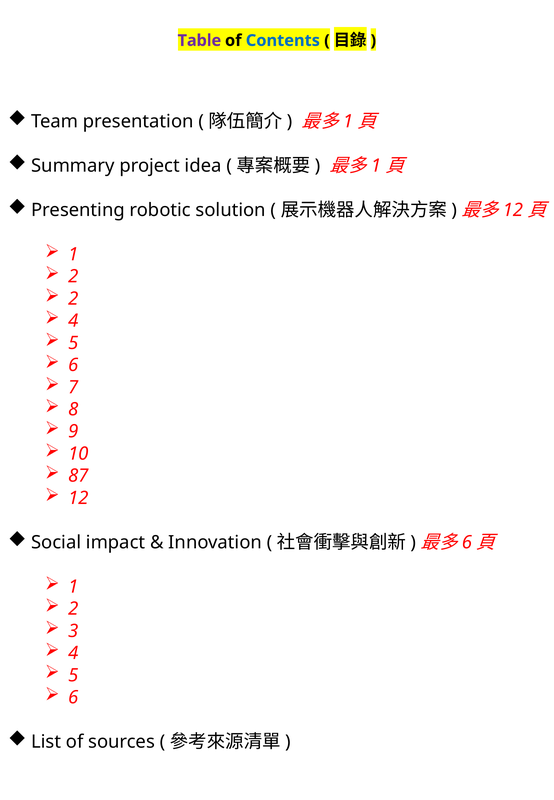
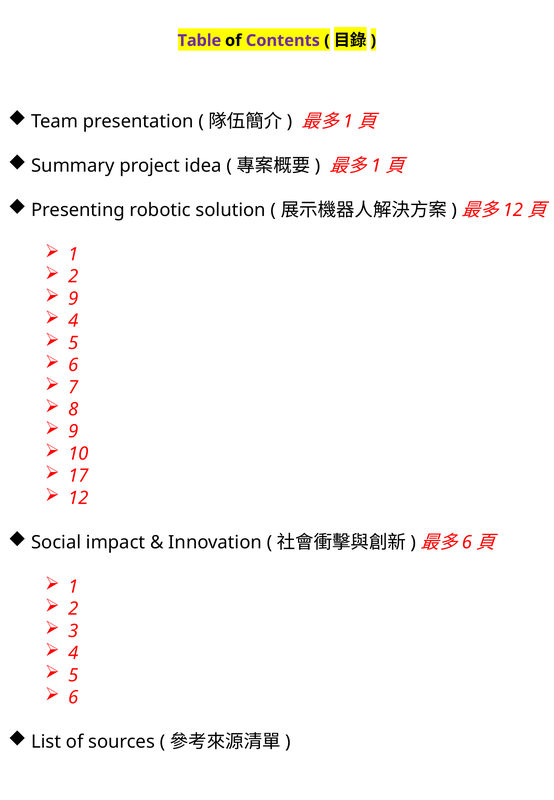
Contents colour: blue -> purple (283, 41)
2: 2 -> 9 (73, 299)
87: 87 -> 17 (78, 476)
